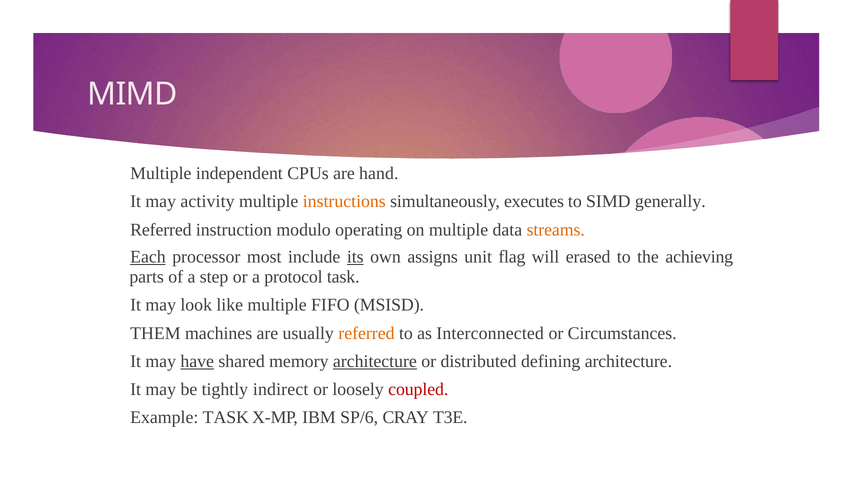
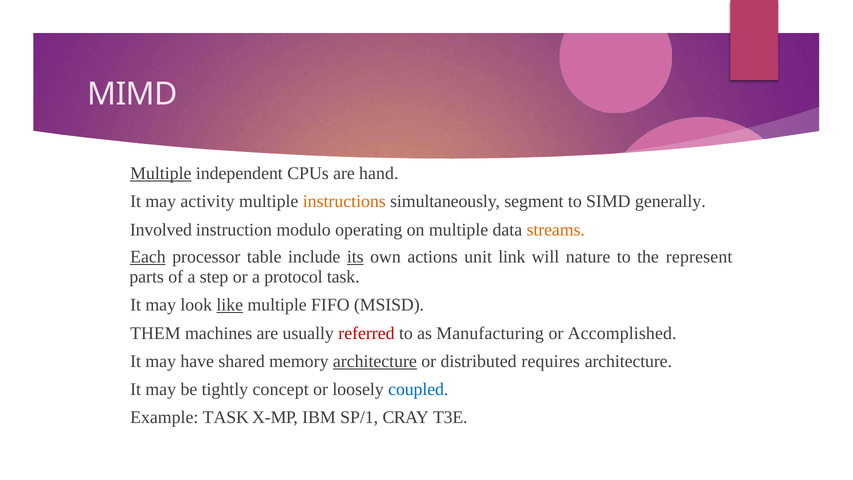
Multiple underline: none -> present (161, 173)
executes: executes -> segment (534, 201)
Referred: Referred -> Involved (161, 230)
most: most -> table (264, 257)
assigns: assigns -> actions (433, 257)
flag: flag -> link (512, 257)
erased: erased -> nature (588, 257)
achieving: achieving -> represent (699, 257)
like underline: none -> present (230, 305)
referred colour: orange -> red (366, 333)
Interconnected: Interconnected -> Manufacturing (490, 333)
Circumstances: Circumstances -> Accomplished (622, 333)
have underline: present -> none (197, 361)
defining: defining -> requires (551, 361)
indirect: indirect -> concept (281, 389)
coupled colour: red -> blue (418, 389)
SP/6: SP/6 -> SP/1 (359, 417)
